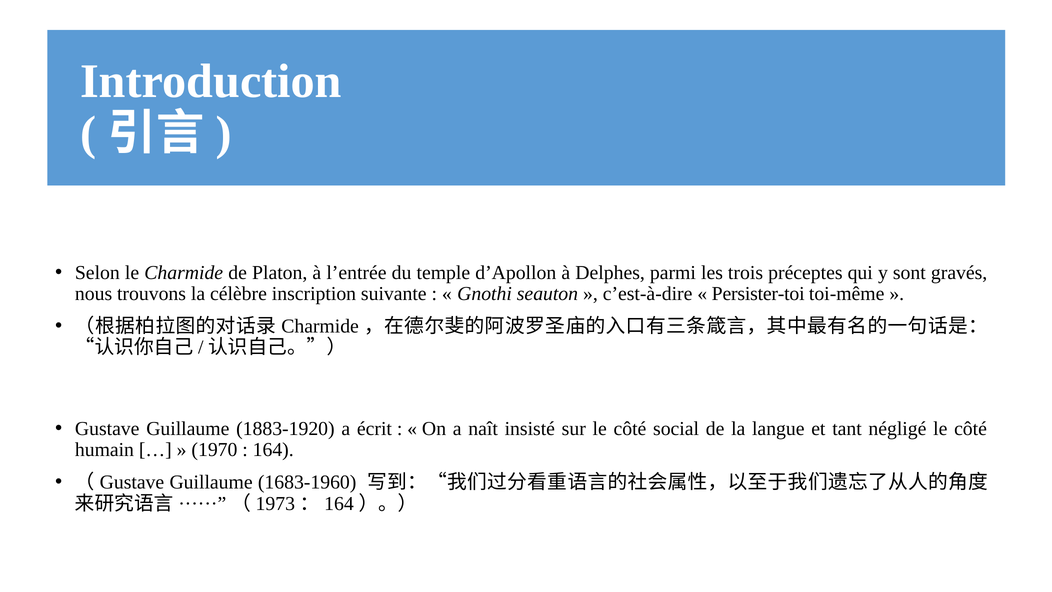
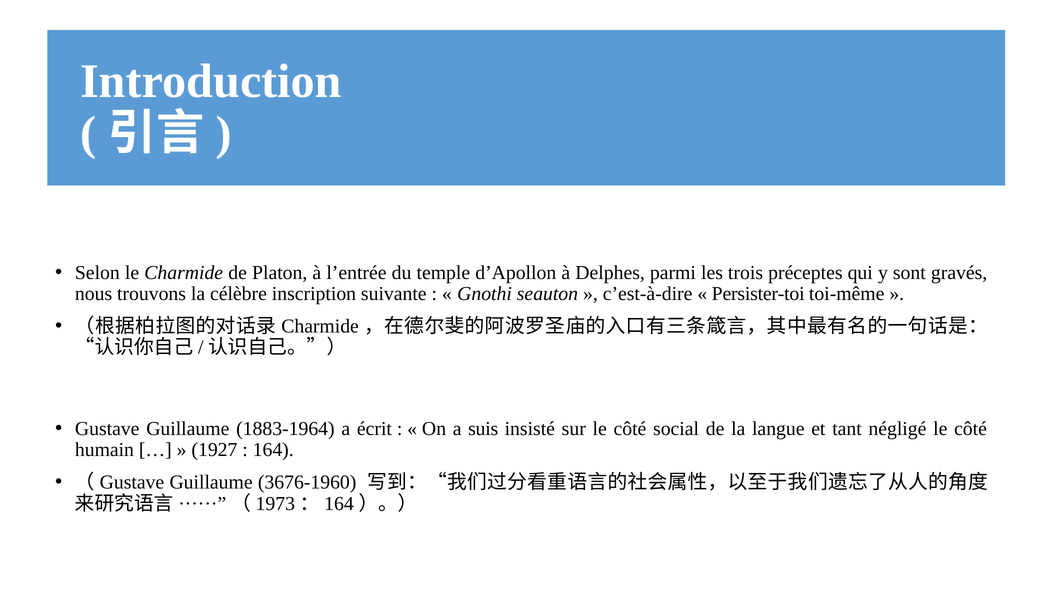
1883-1920: 1883-1920 -> 1883-1964 (285, 428)
naît: naît -> suis (483, 428)
1970: 1970 -> 1927 (214, 450)
1683-1960: 1683-1960 -> 3676-1960 (307, 482)
